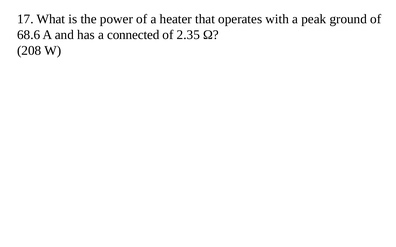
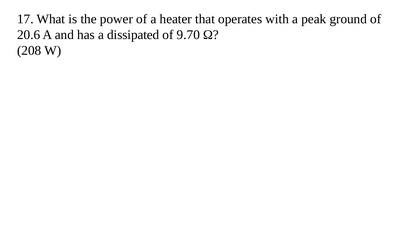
68.6: 68.6 -> 20.6 (29, 35)
connected: connected -> dissipated (133, 35)
2.35: 2.35 -> 9.70 (188, 35)
